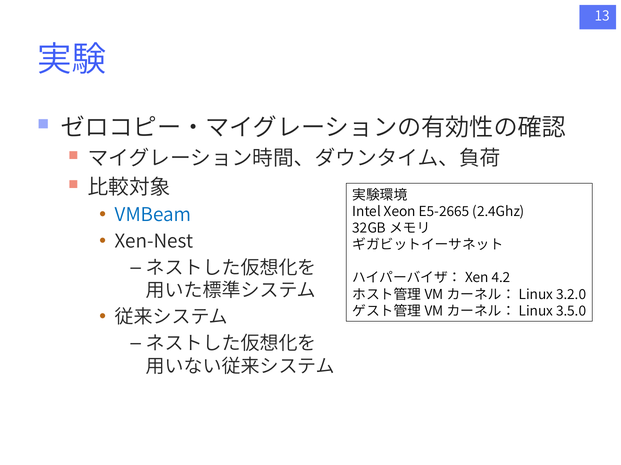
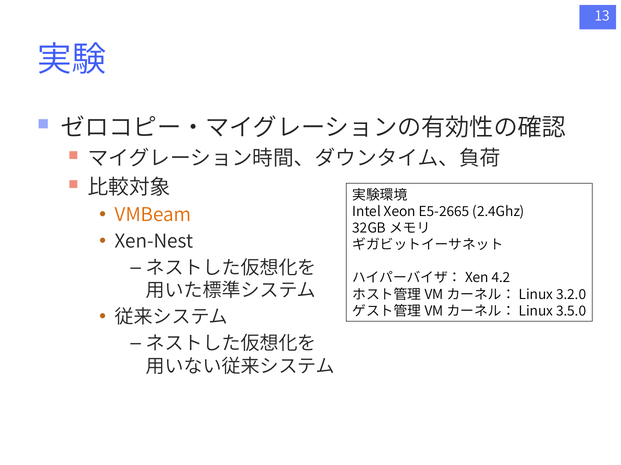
VMBeam colour: blue -> orange (153, 215)
